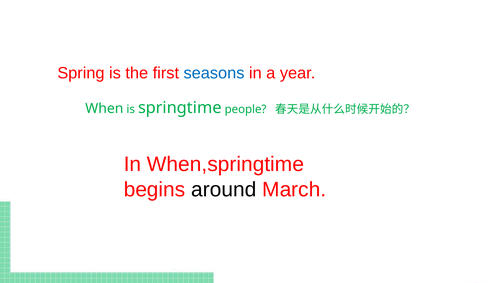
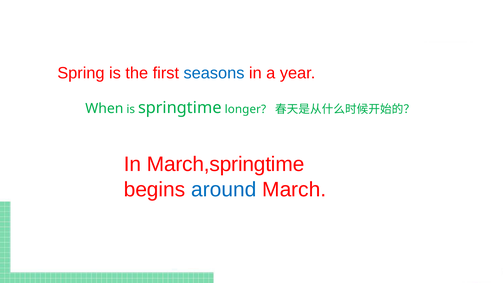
people: people -> longer (245, 109)
When,springtime: When,springtime -> March,springtime (226, 164)
around colour: black -> blue (224, 189)
